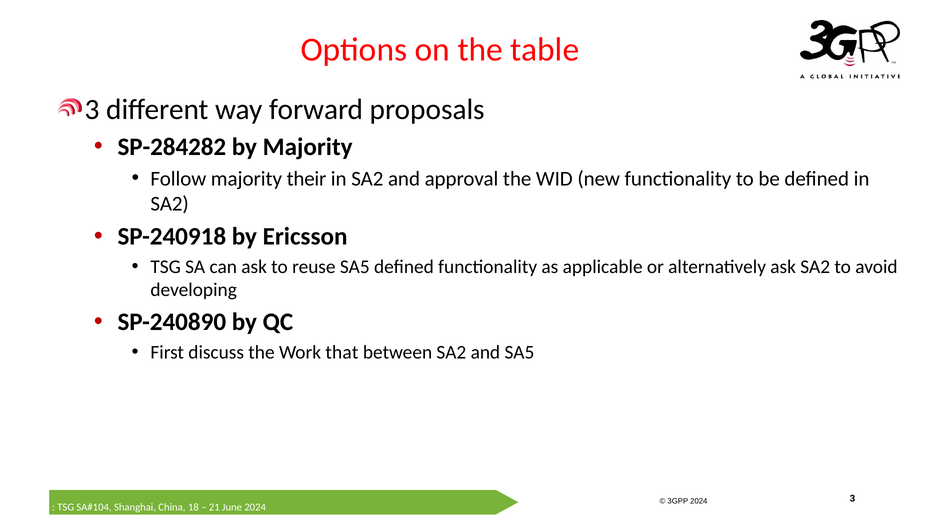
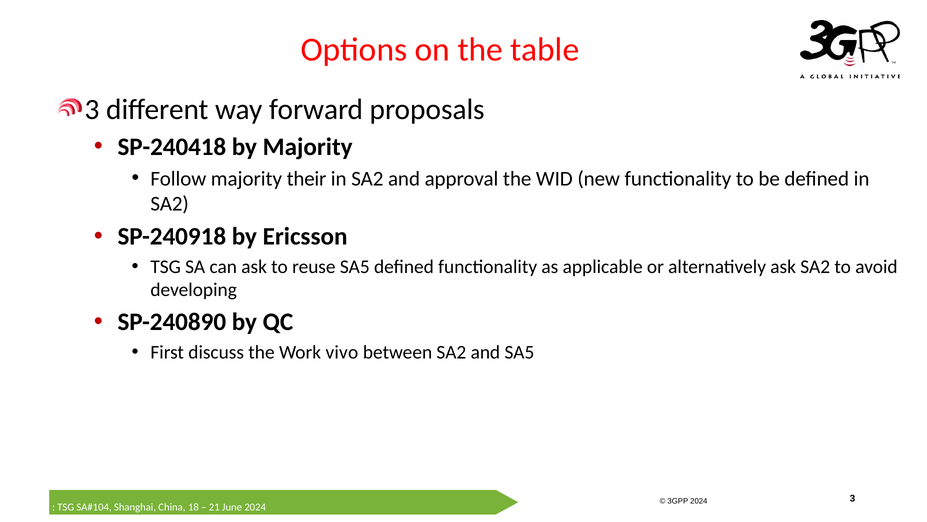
SP-284282: SP-284282 -> SP-240418 (172, 147)
that: that -> vivo (342, 352)
